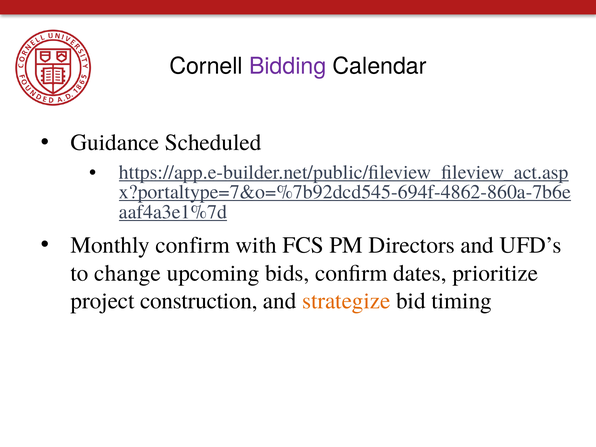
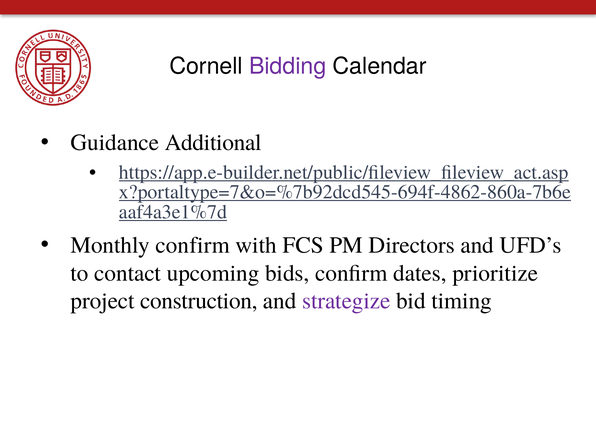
Scheduled: Scheduled -> Additional (213, 143)
change: change -> contact (128, 273)
strategize colour: orange -> purple (346, 301)
